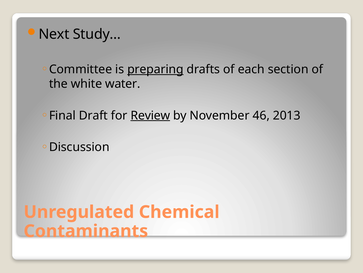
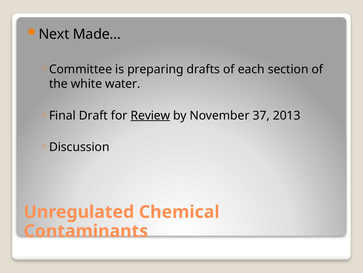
Study…: Study… -> Made… (97, 34)
preparing underline: present -> none (155, 69)
46: 46 -> 37 (261, 115)
